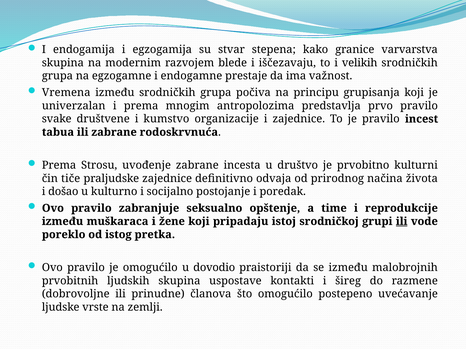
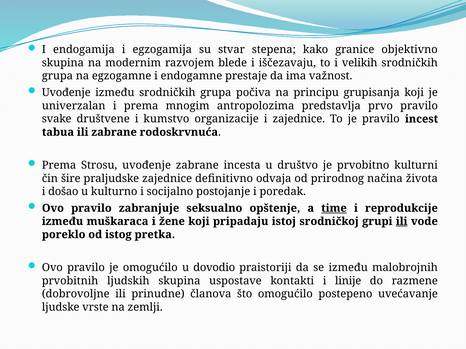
varvarstva: varvarstva -> objektivno (410, 50)
Vremena: Vremena -> Uvođenje (66, 93)
tiče: tiče -> šire (71, 179)
time underline: none -> present (334, 208)
šireg: šireg -> linije (348, 281)
